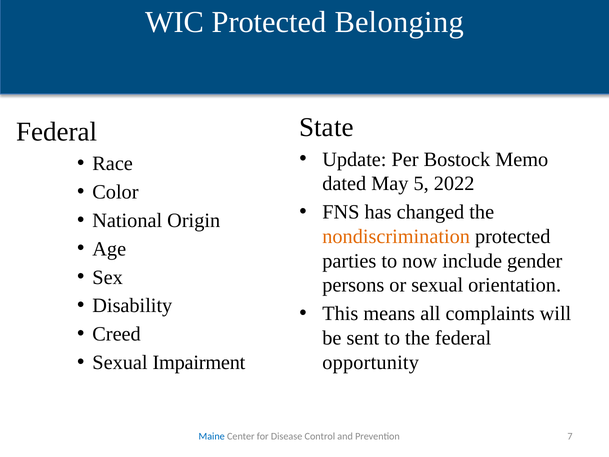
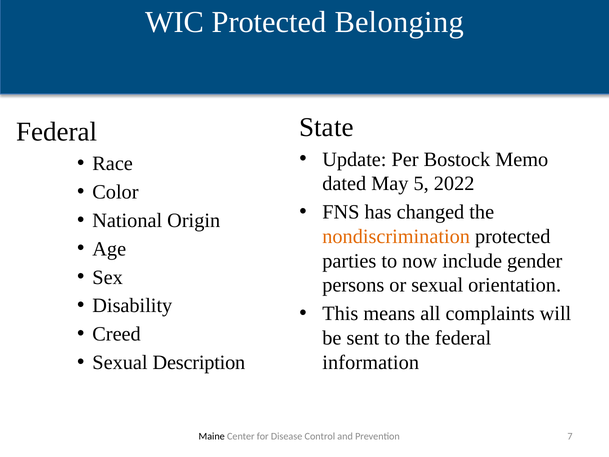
Impairment: Impairment -> Description (199, 362)
opportunity: opportunity -> information (371, 362)
Maine colour: blue -> black (212, 436)
